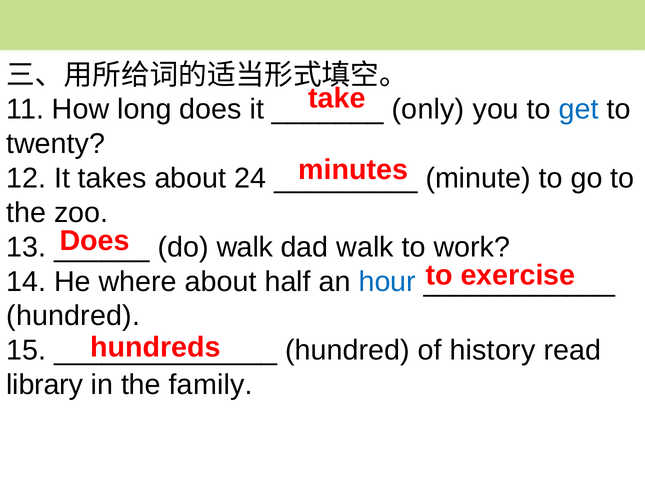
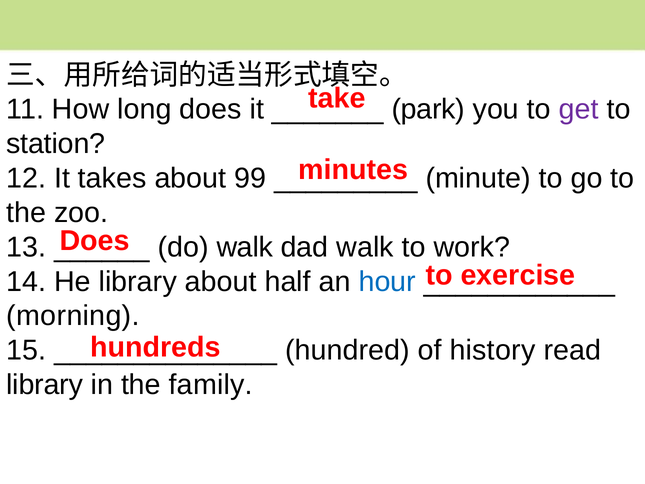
only: only -> park (428, 109)
get colour: blue -> purple (579, 109)
twenty: twenty -> station (56, 144)
24: 24 -> 99 (250, 178)
He where: where -> library (138, 281)
hundred: hundred -> morning (73, 316)
